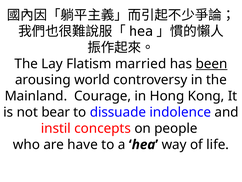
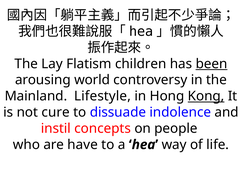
married: married -> children (141, 64)
Courage: Courage -> Lifestyle (103, 96)
Kong underline: none -> present (206, 96)
bear: bear -> cure (56, 112)
